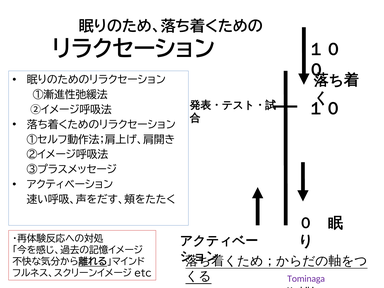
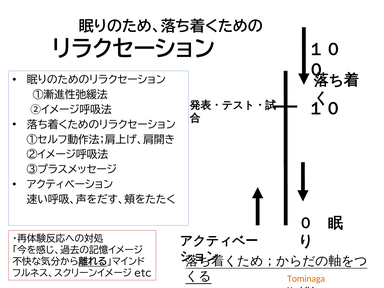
Tominaga colour: purple -> orange (306, 279)
